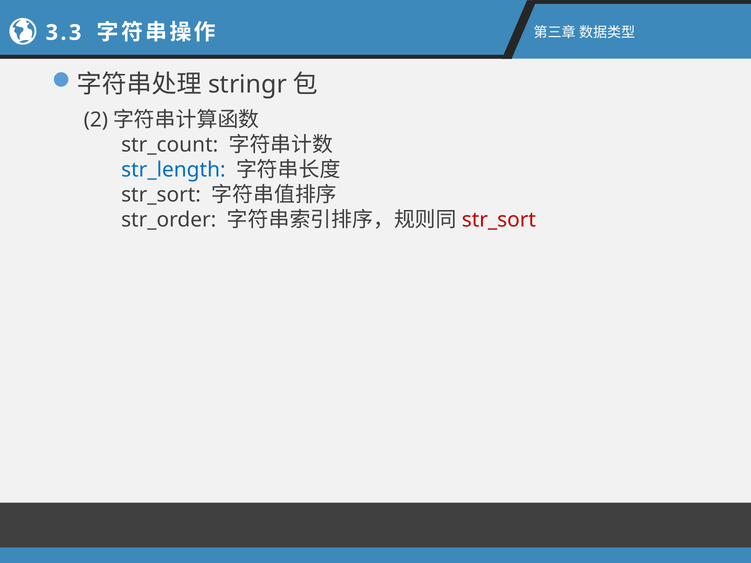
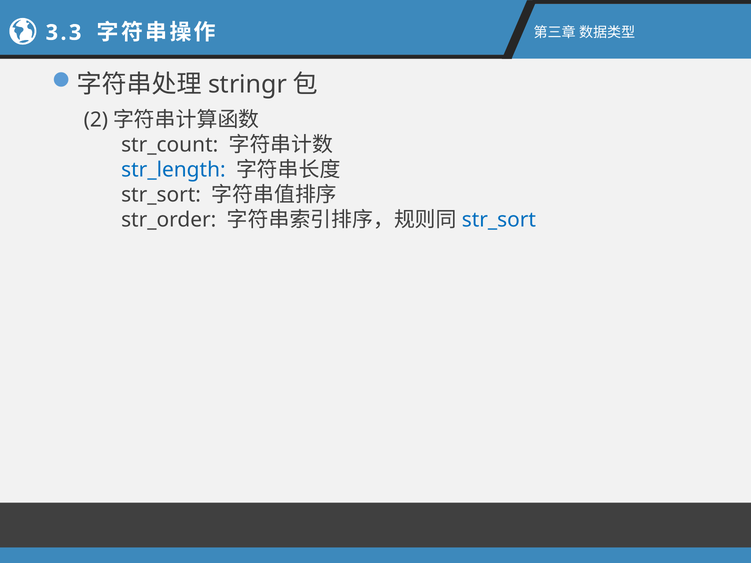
str_sort colour: red -> blue (499, 220)
